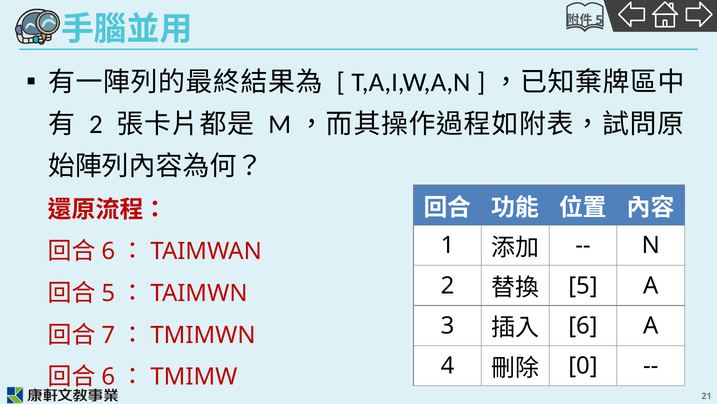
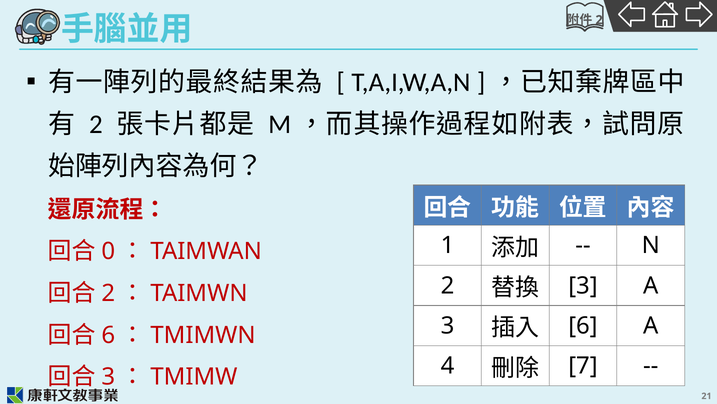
5: 5 -> 2 (599, 20)
6: 6 -> 0 (108, 251)
5: 5 -> 3 (583, 285)
5: 5 -> 2 (108, 293)
7: 7 -> 6 (108, 335)
0: 0 -> 7 (583, 365)
6: 6 -> 3 (108, 377)
